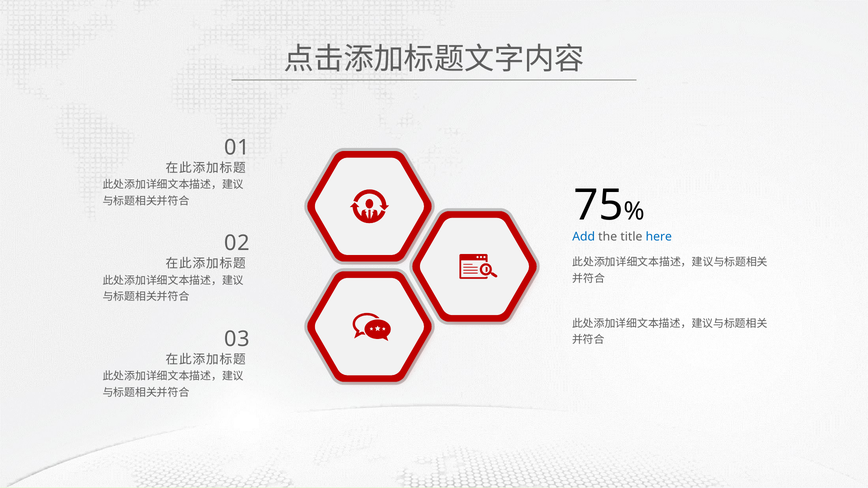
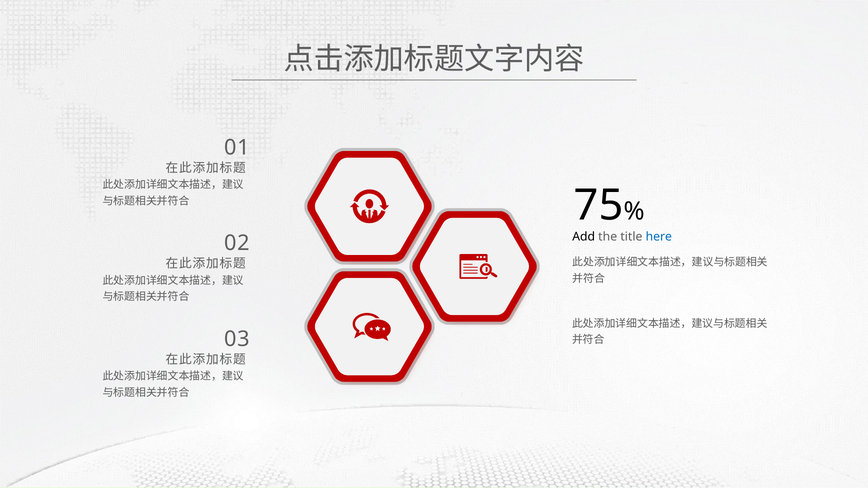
Add colour: blue -> black (584, 237)
